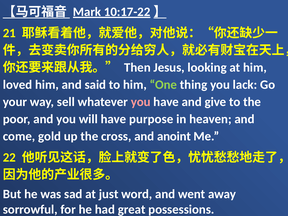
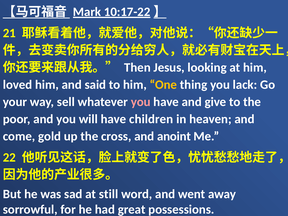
One colour: light green -> yellow (163, 85)
purpose: purpose -> children (151, 119)
just: just -> still (109, 194)
